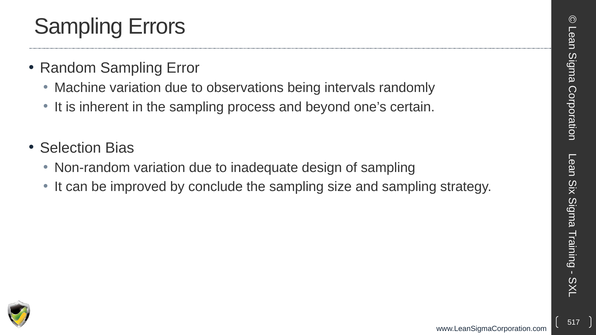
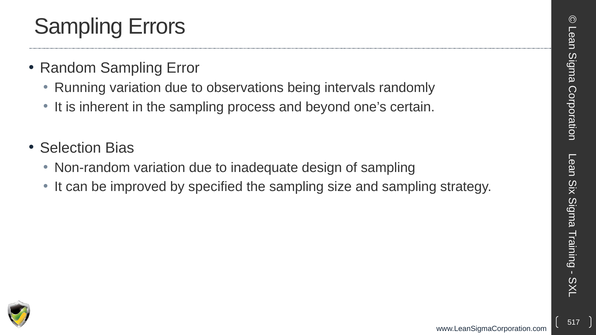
Machine: Machine -> Running (80, 88)
conclude: conclude -> specified (216, 187)
